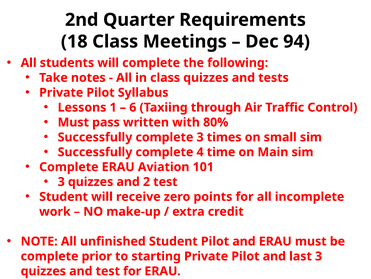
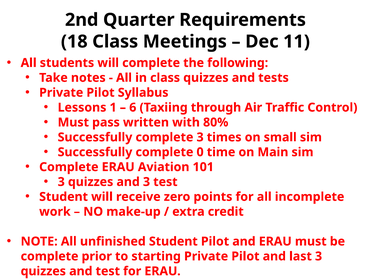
94: 94 -> 11 (297, 41)
4: 4 -> 0 (200, 152)
and 2: 2 -> 3 (146, 181)
